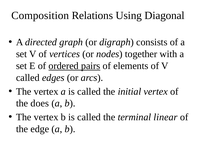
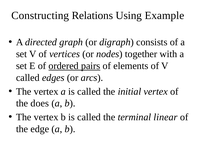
Composition: Composition -> Constructing (40, 15)
Diagonal: Diagonal -> Example (165, 15)
